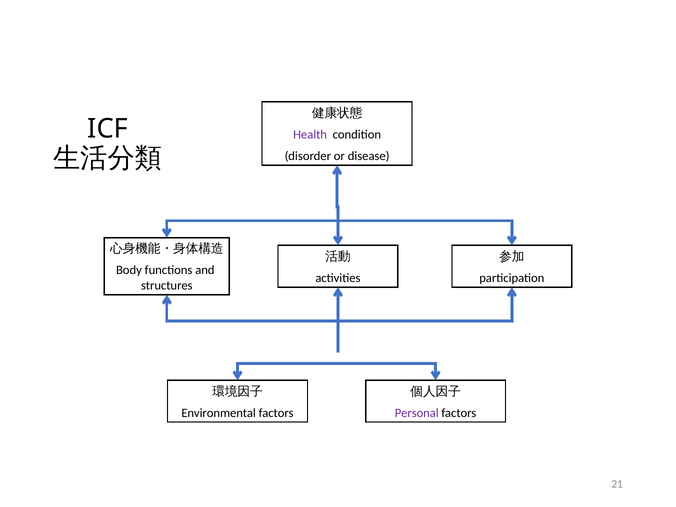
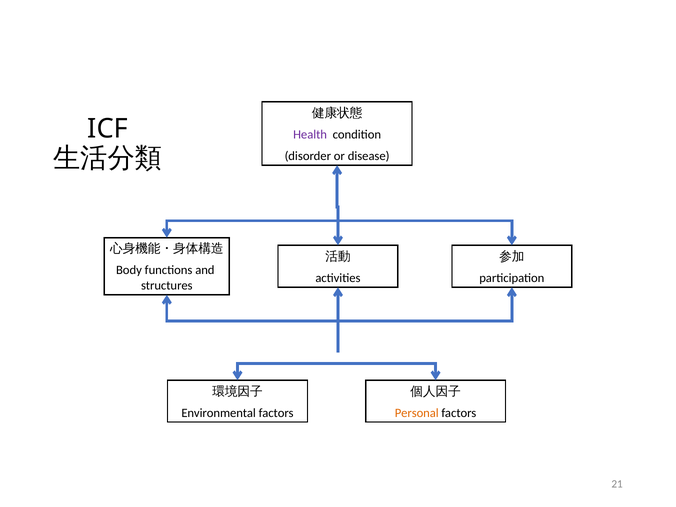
Personal colour: purple -> orange (417, 413)
